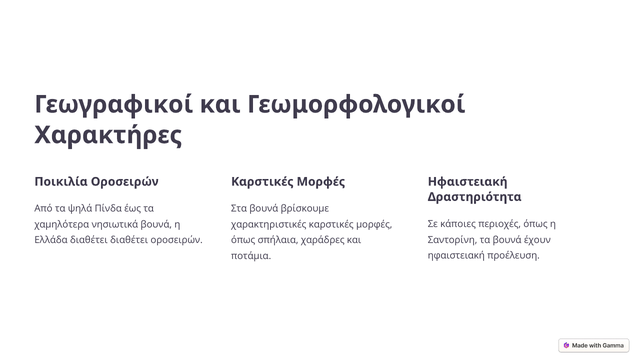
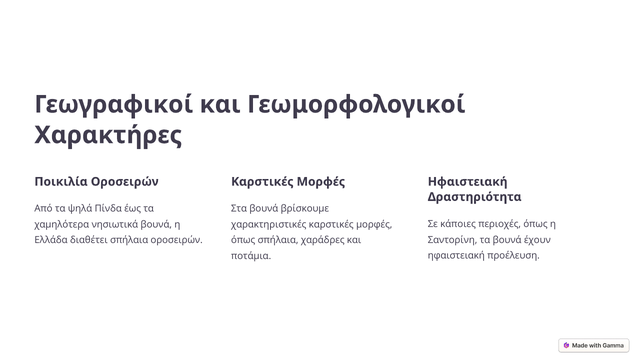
διαθέτει διαθέτει: διαθέτει -> σπήλαια (129, 240)
